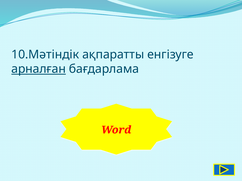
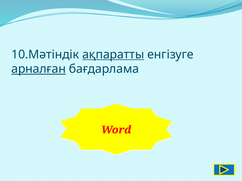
ақпаратты underline: none -> present (113, 55)
